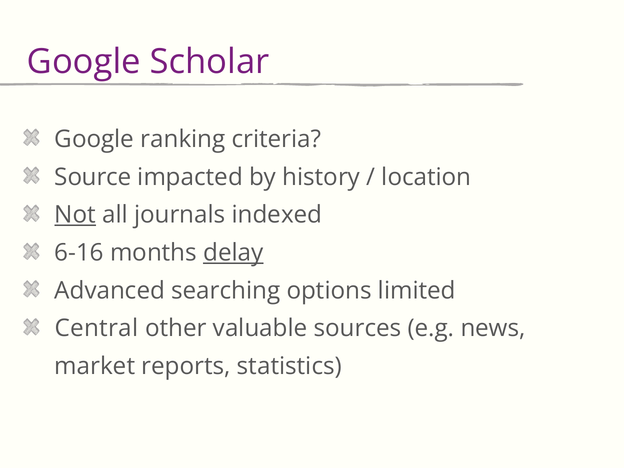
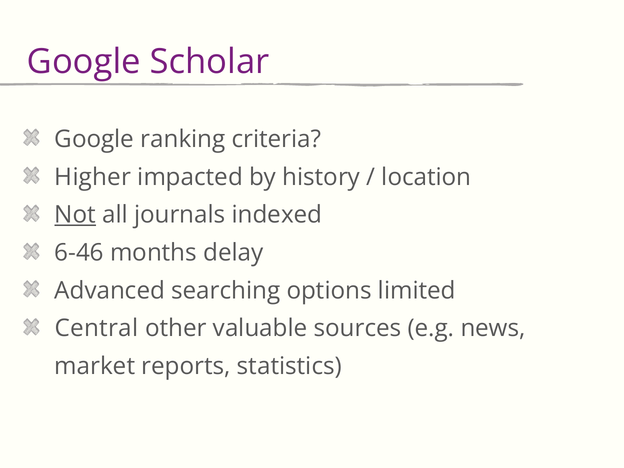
Source: Source -> Higher (93, 177)
6-16: 6-16 -> 6-46 (79, 253)
delay underline: present -> none (233, 253)
